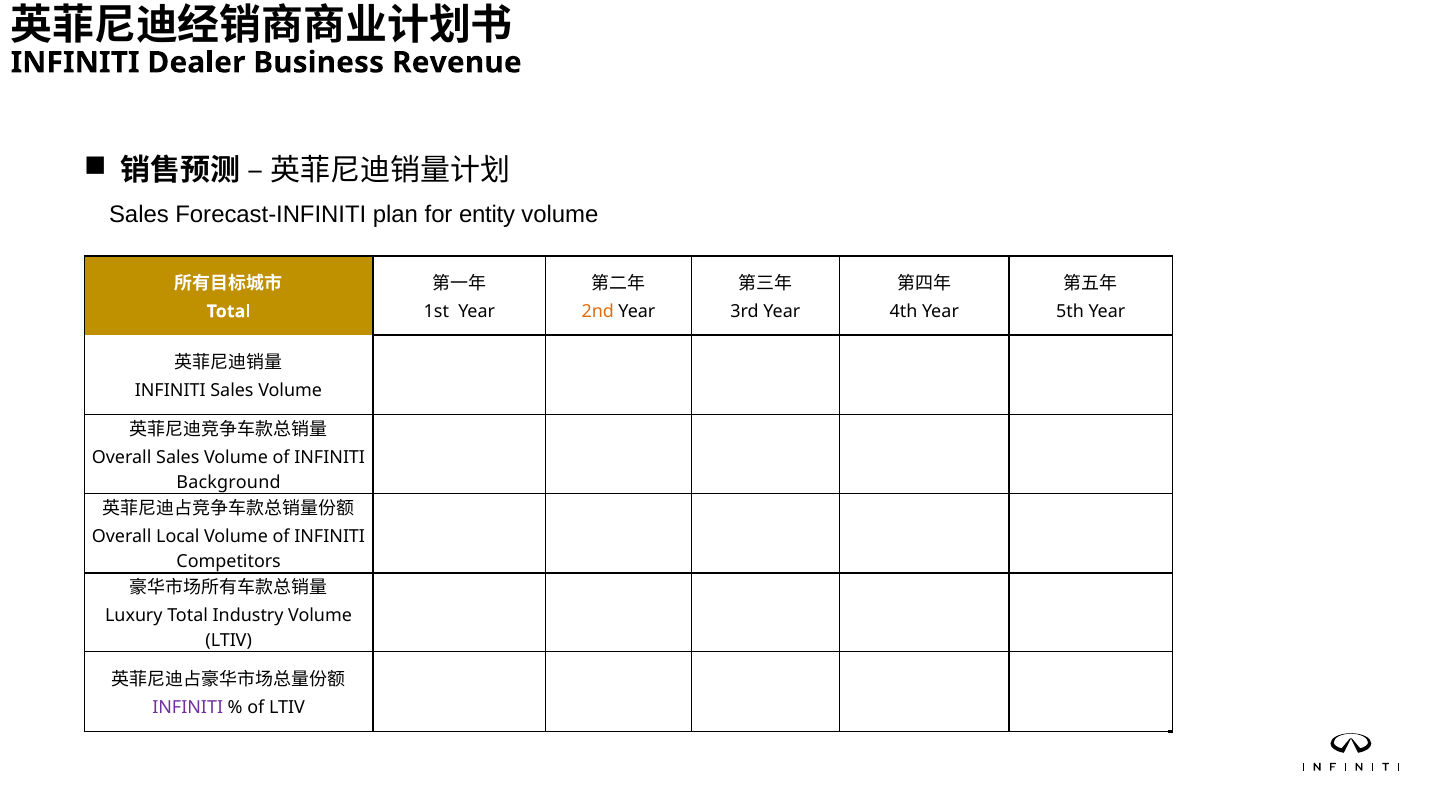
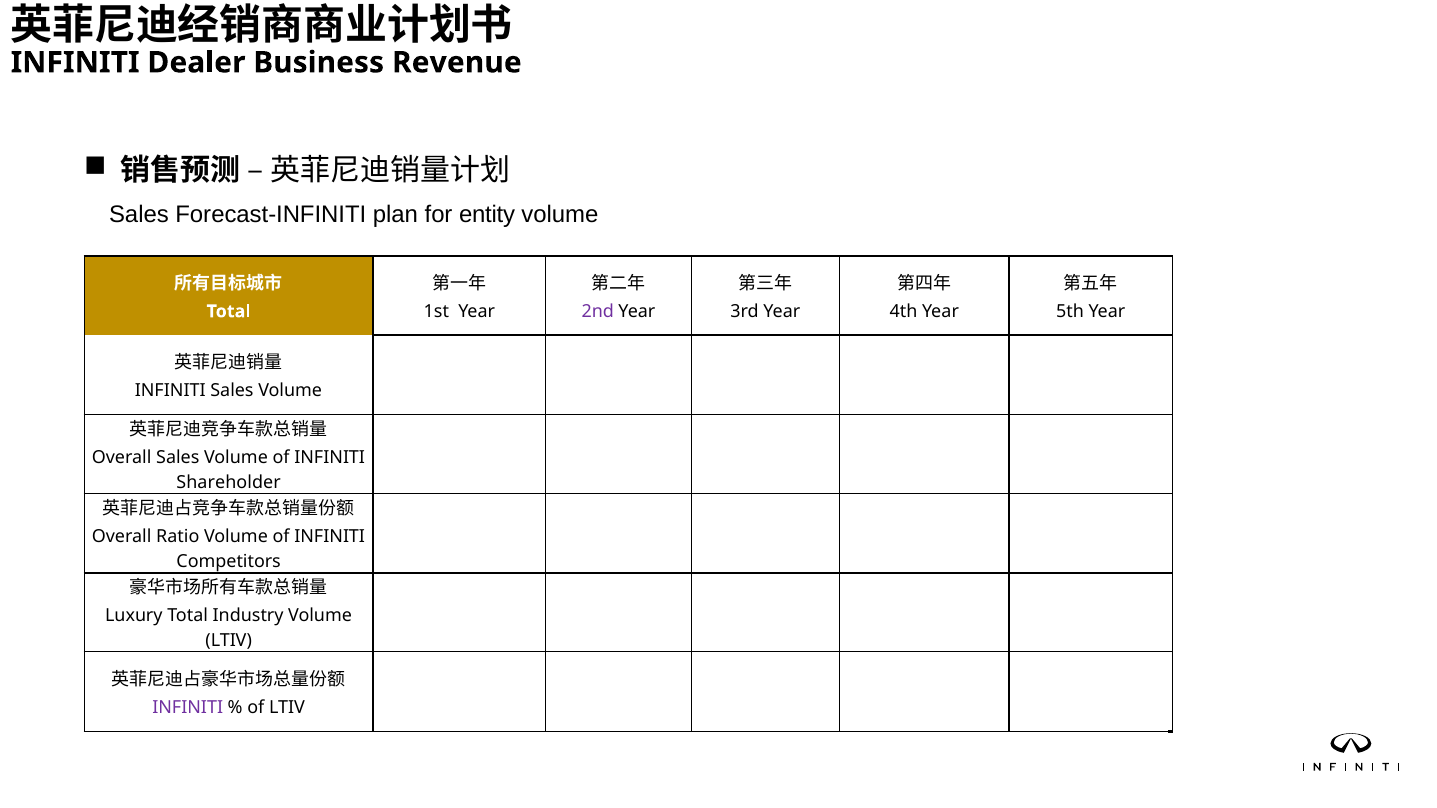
2nd colour: orange -> purple (598, 312)
Background: Background -> Shareholder (229, 482)
Local: Local -> Ratio (178, 537)
